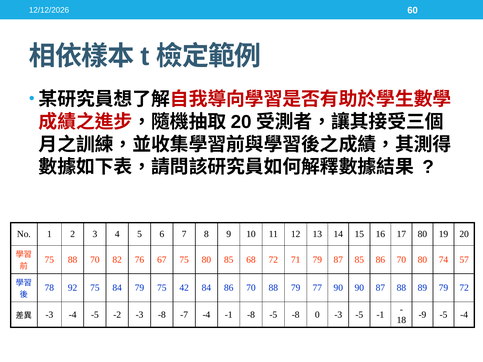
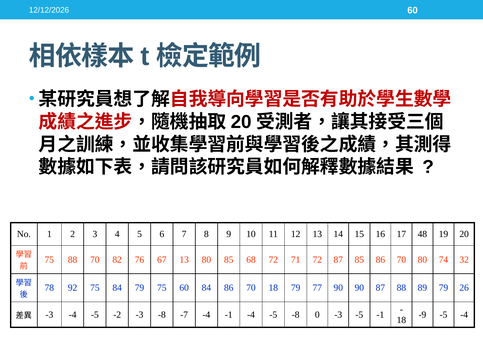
17 80: 80 -> 48 (422, 234)
67 75: 75 -> 13 (184, 260)
71 79: 79 -> 72 (317, 260)
57: 57 -> 32 (464, 260)
75 42: 42 -> 60 (184, 288)
70 88: 88 -> 18 (273, 288)
79 72: 72 -> 26 (464, 288)
-1 -8: -8 -> -4 (251, 315)
